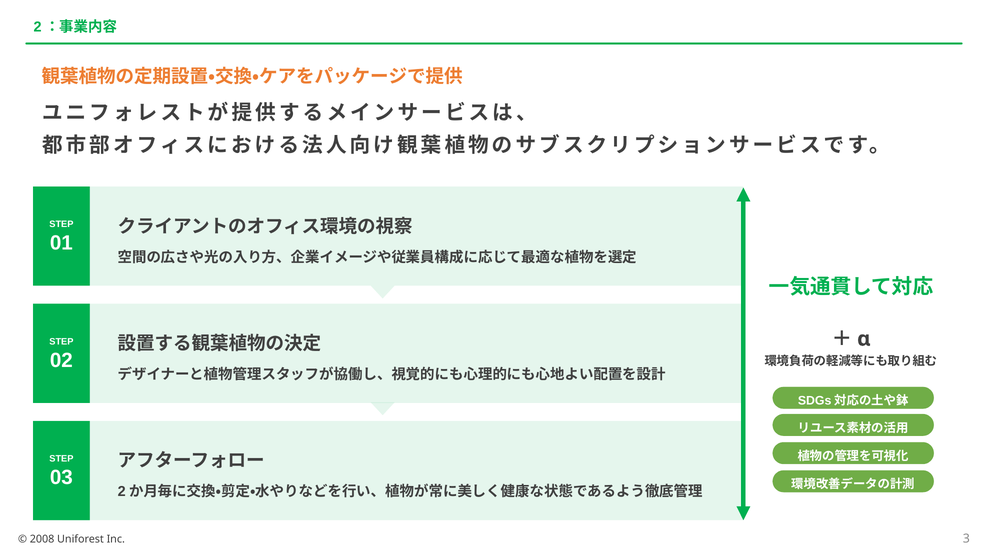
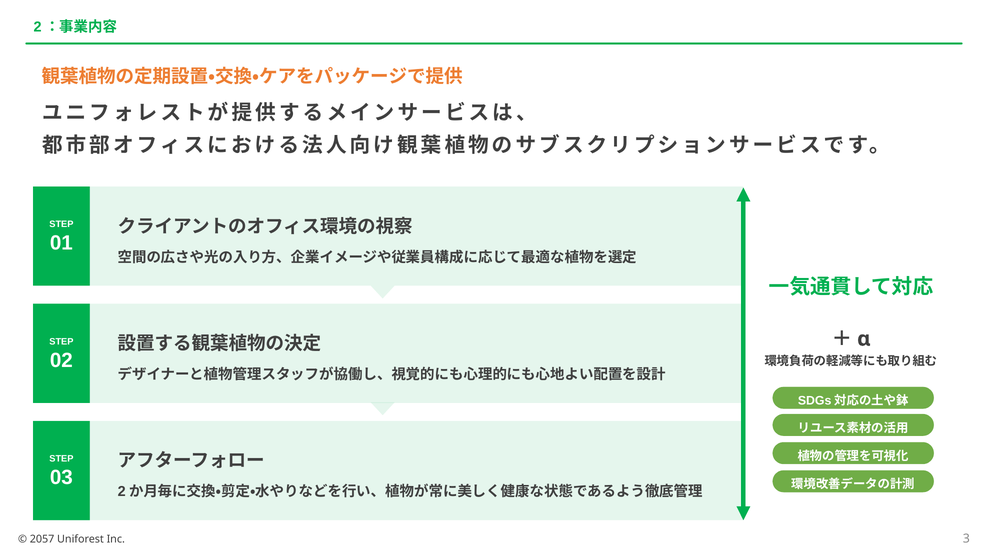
2008: 2008 -> 2057 (42, 539)
